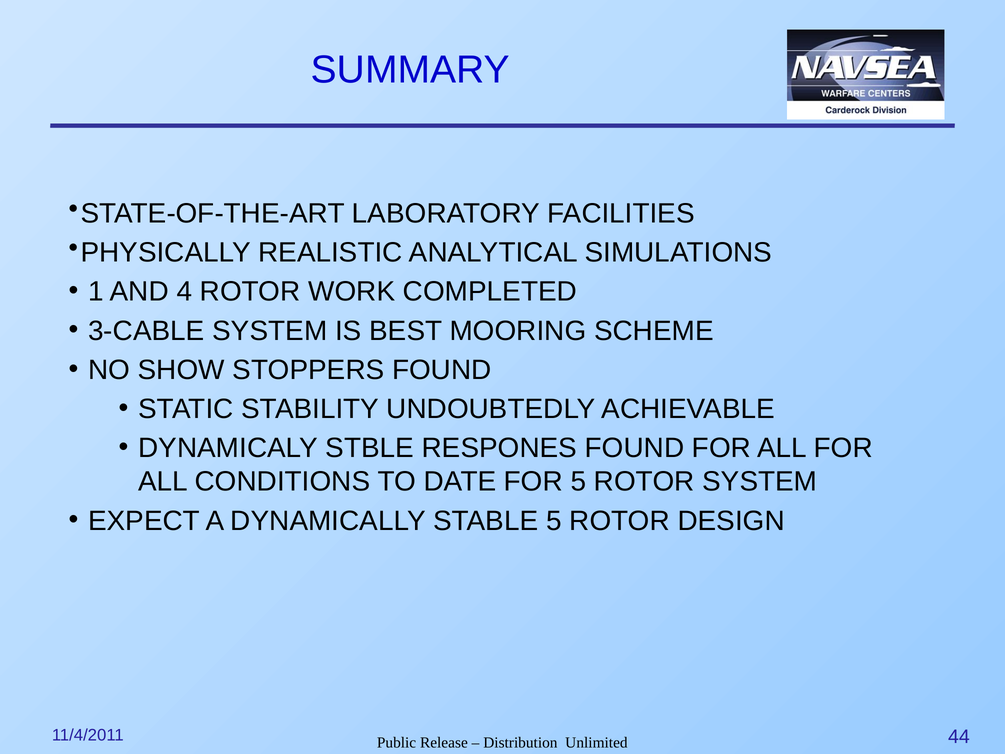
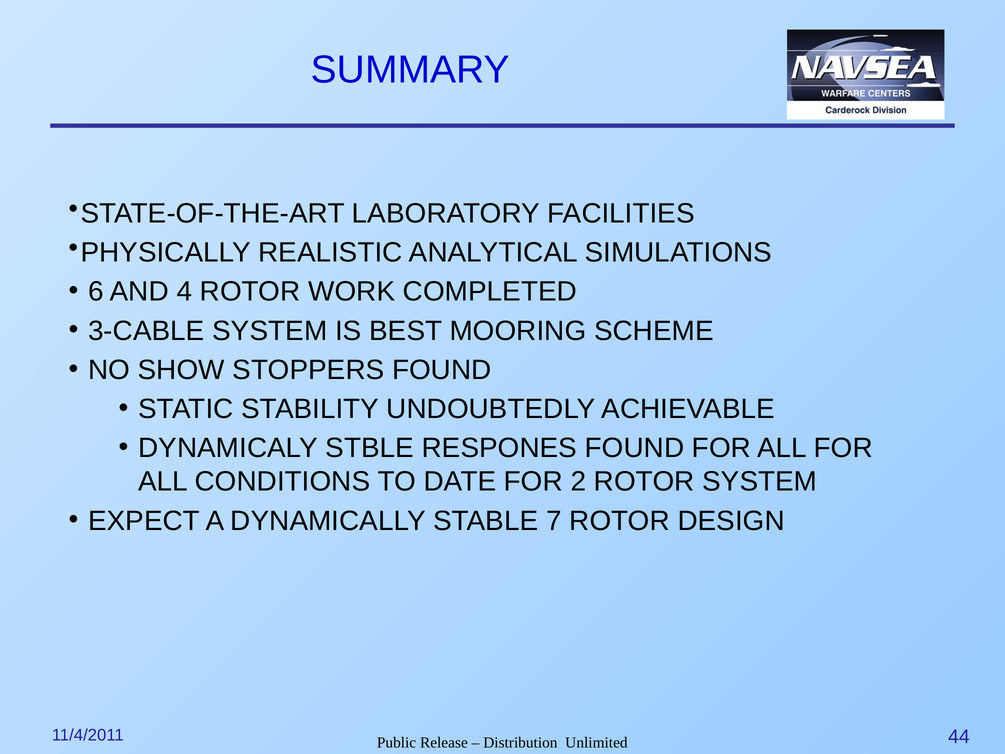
1: 1 -> 6 (96, 292)
FOR 5: 5 -> 2 (578, 482)
STABLE 5: 5 -> 7 (554, 521)
